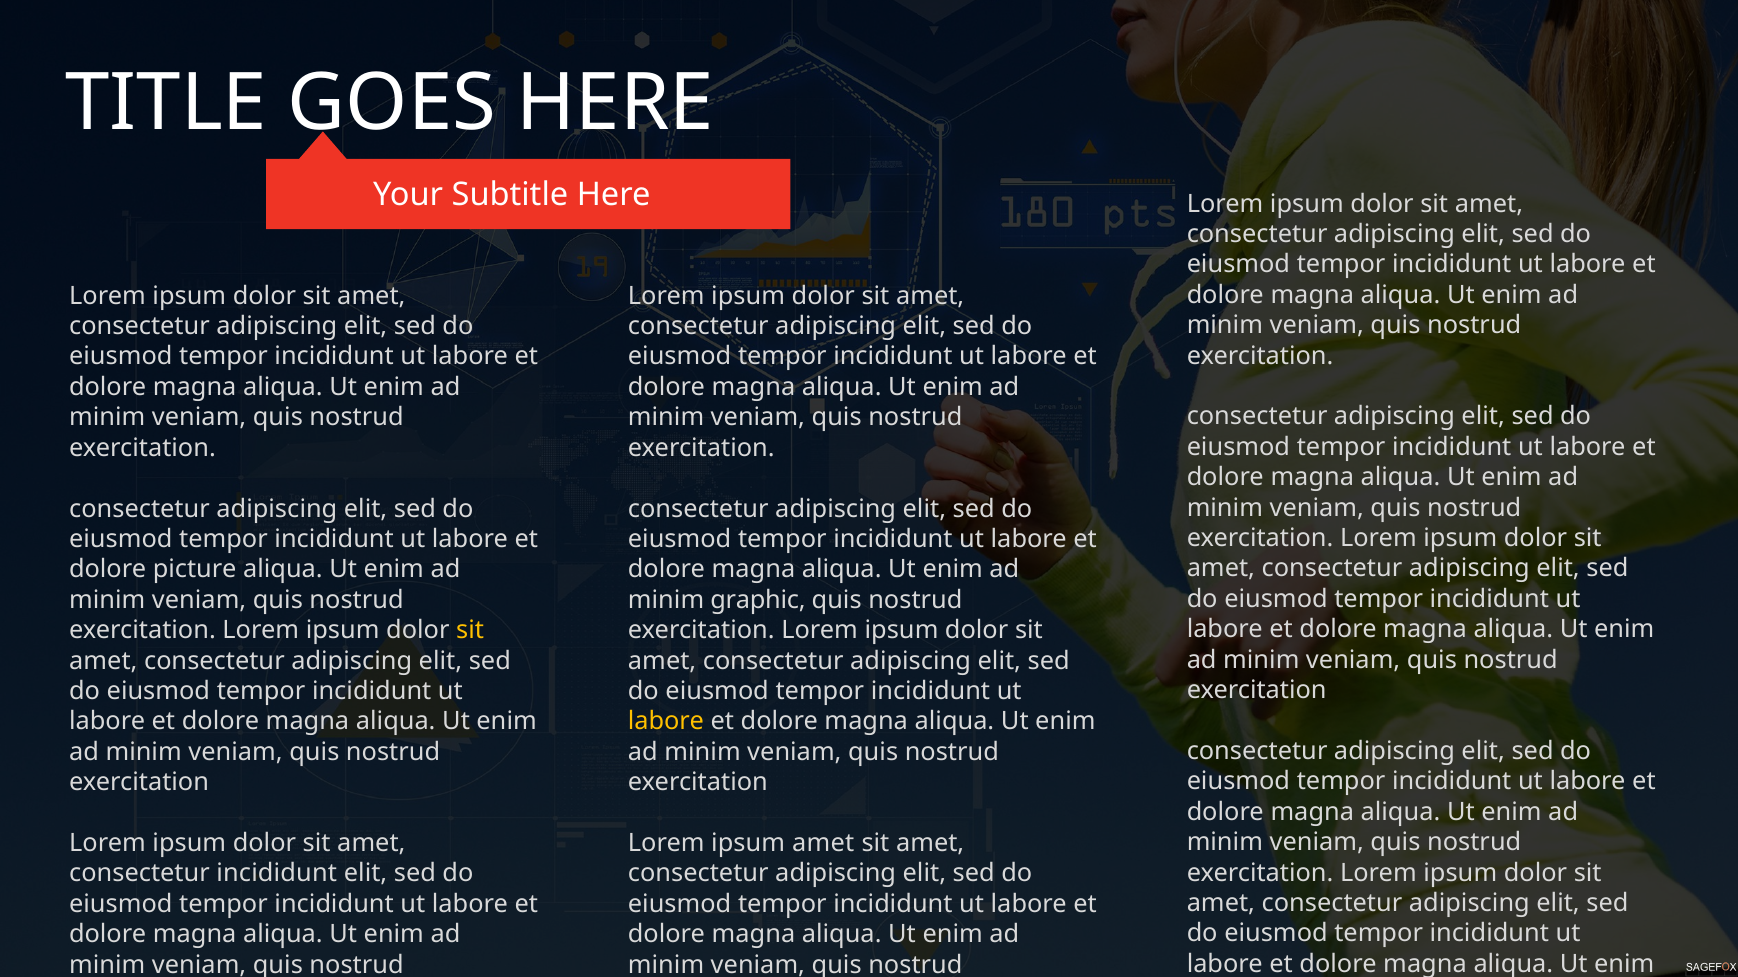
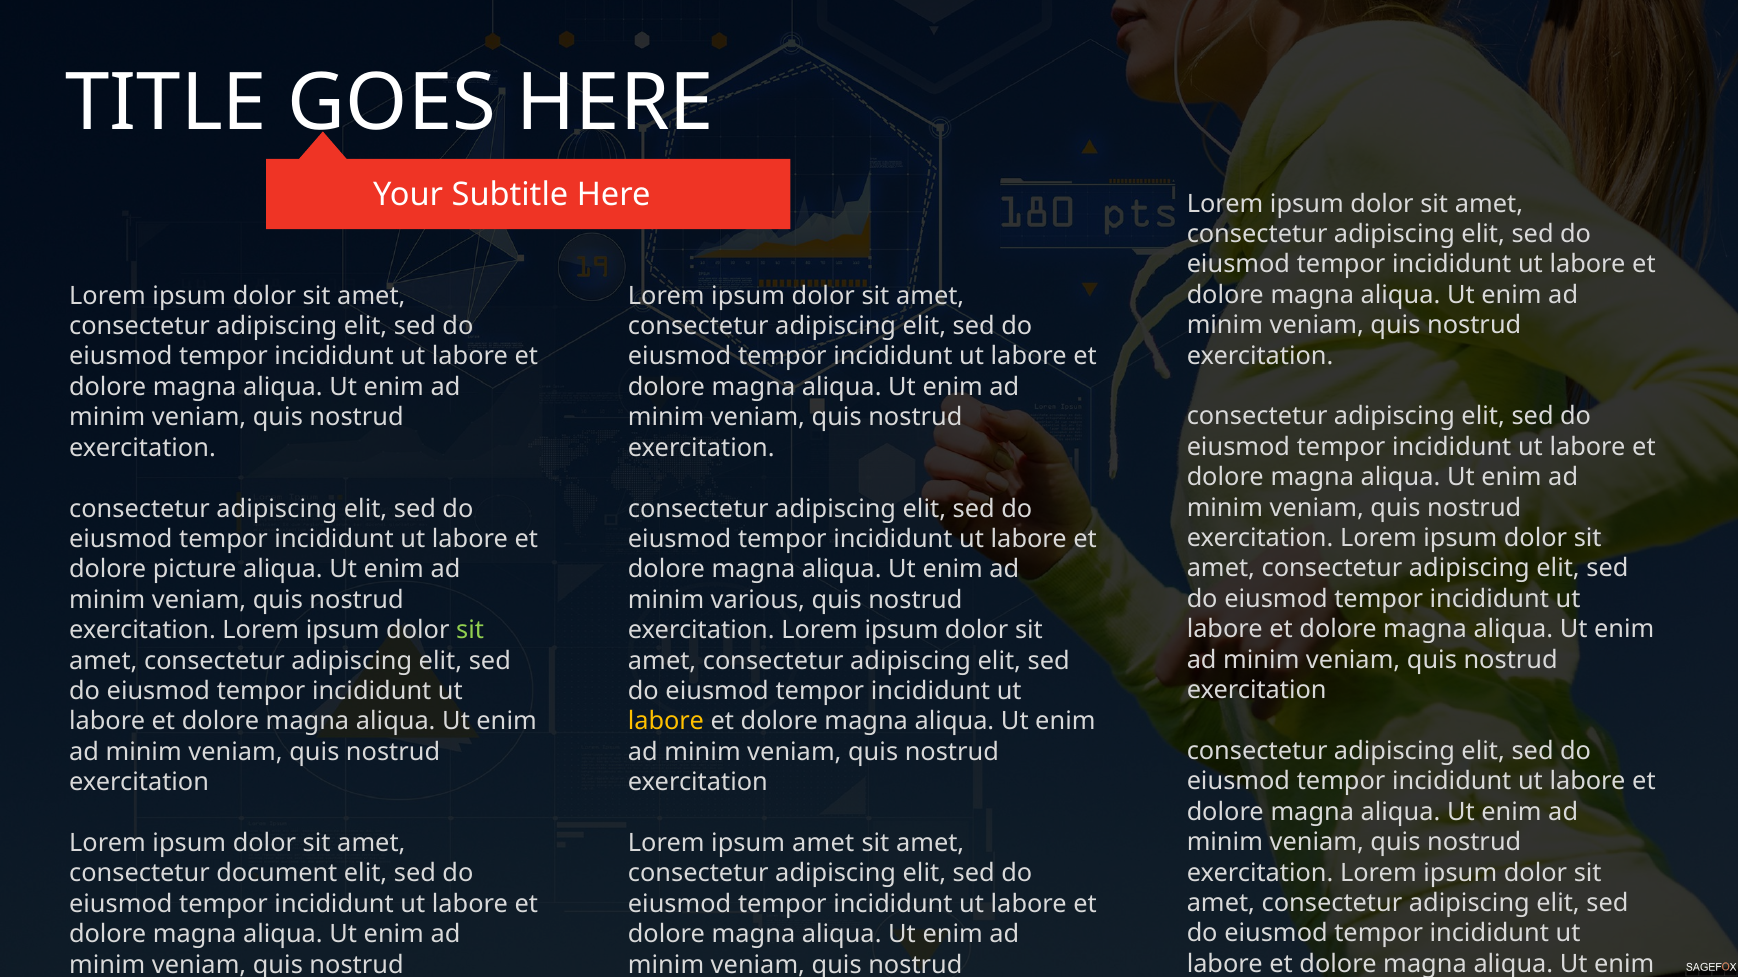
graphic: graphic -> various (758, 600)
sit colour: yellow -> light green (470, 631)
consectetur incididunt: incididunt -> document (277, 874)
